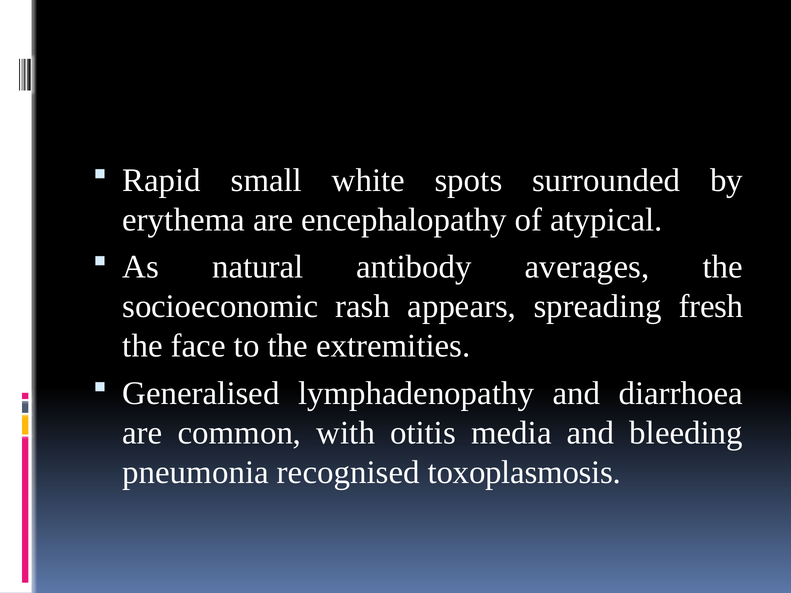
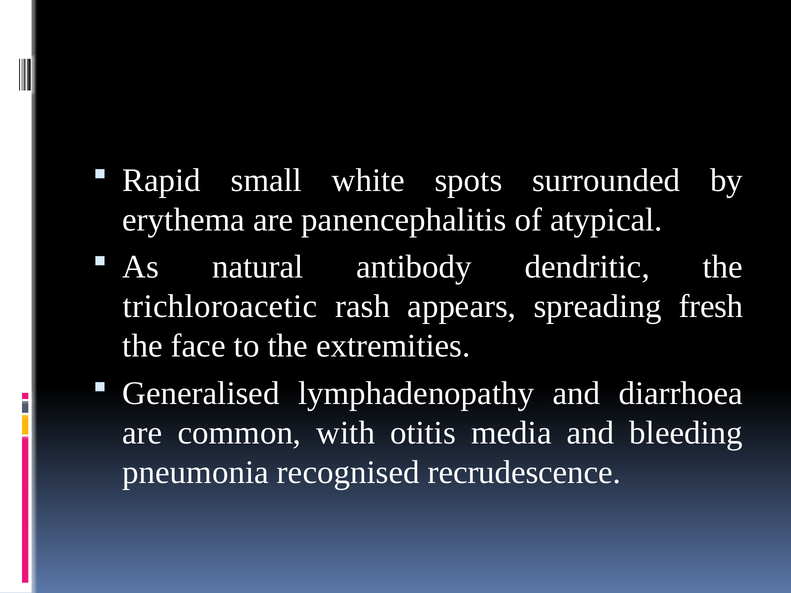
encephalopathy: encephalopathy -> panencephalitis (404, 220)
averages: averages -> dendritic (587, 267)
socioeconomic: socioeconomic -> trichloroacetic (220, 307)
toxoplasmosis: toxoplasmosis -> recrudescence (524, 472)
